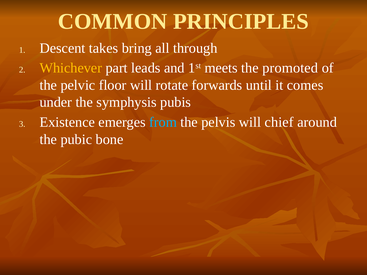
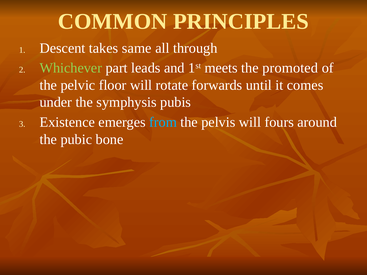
bring: bring -> same (137, 48)
Whichever colour: yellow -> light green (71, 68)
chief: chief -> fours (279, 122)
